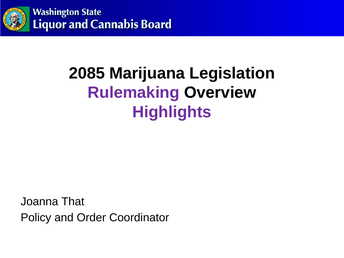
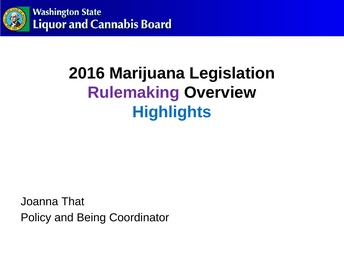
2085: 2085 -> 2016 (87, 73)
Highlights colour: purple -> blue (172, 112)
Order: Order -> Being (91, 218)
